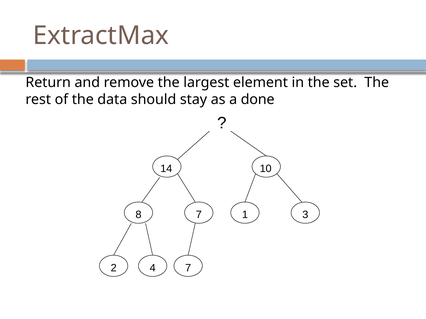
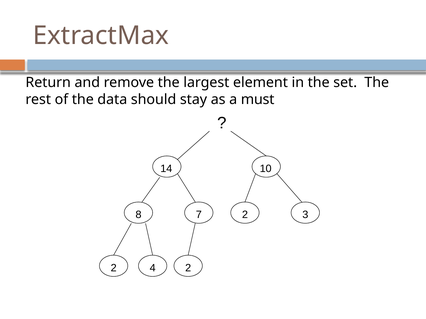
done: done -> must (258, 100)
7 1: 1 -> 2 (245, 215)
4 7: 7 -> 2 (188, 268)
